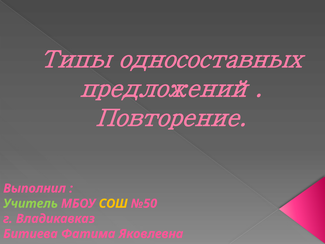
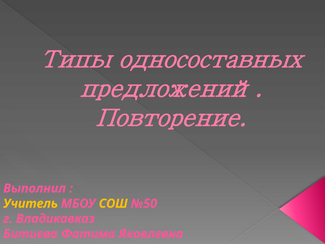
Учитель colour: light green -> yellow (31, 203)
